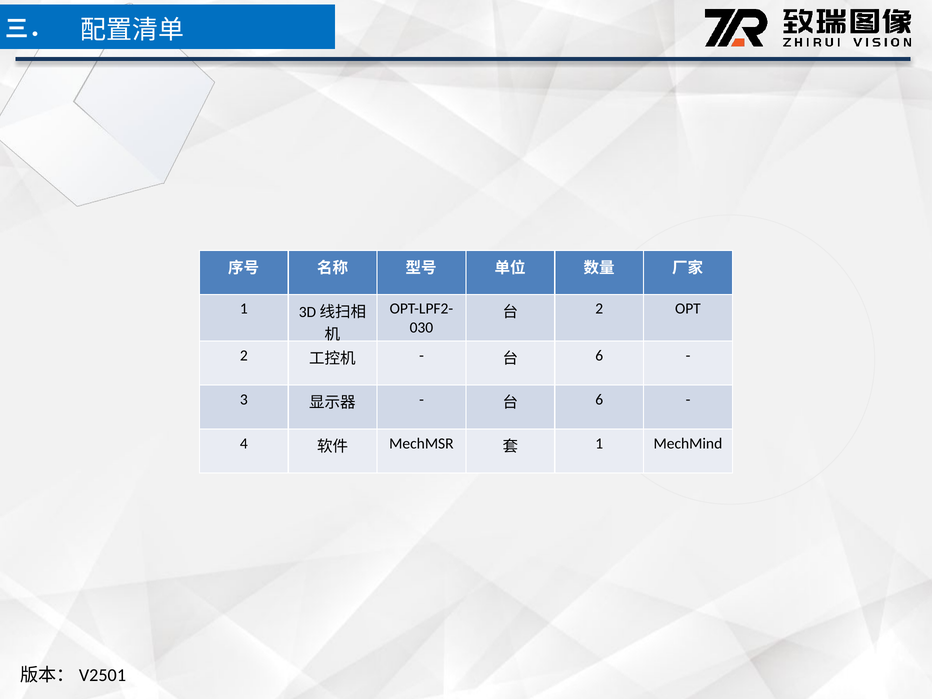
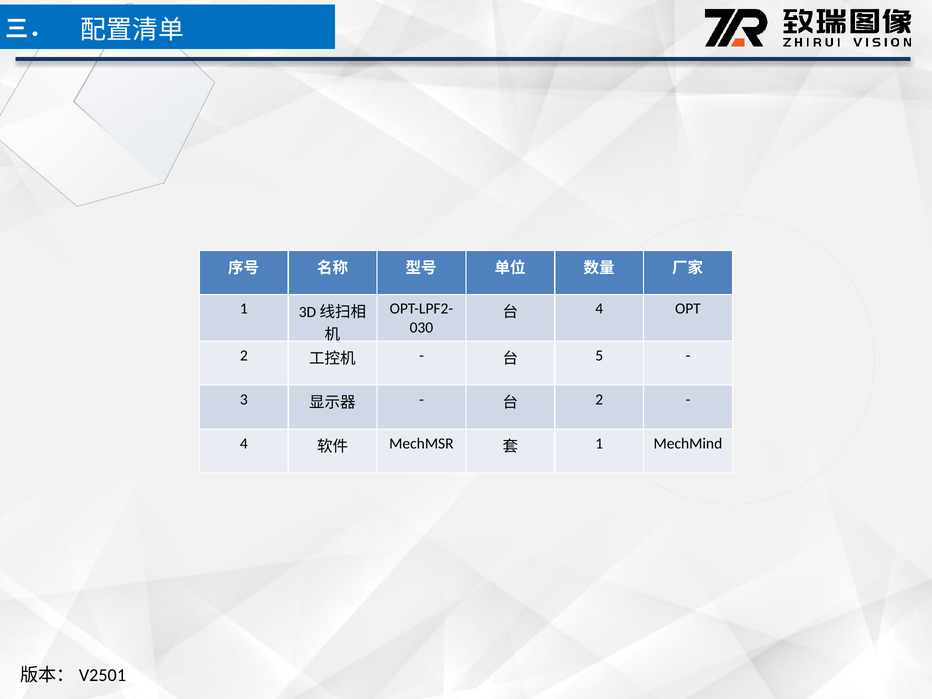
2: 2 -> 4 (599, 309)
6: 6 -> 5 (599, 355)
6: 6 -> 2 (599, 399)
